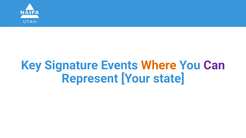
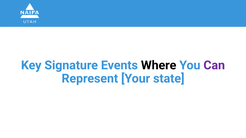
Where colour: orange -> black (159, 65)
